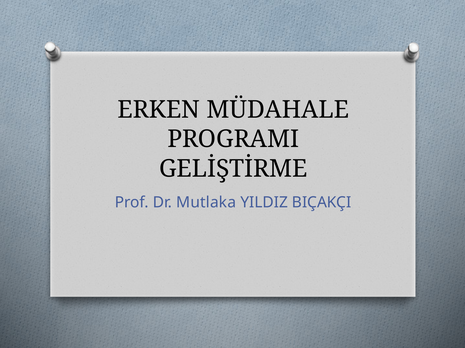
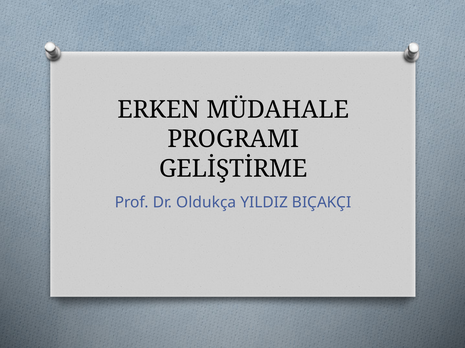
Mutlaka: Mutlaka -> Oldukça (206, 203)
